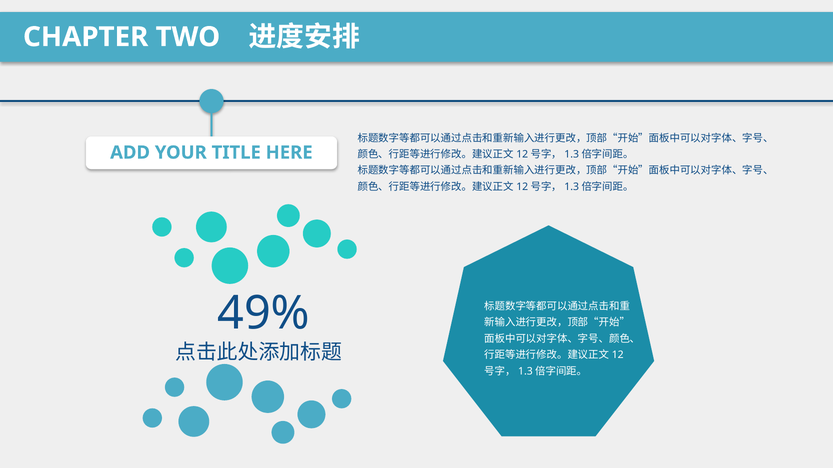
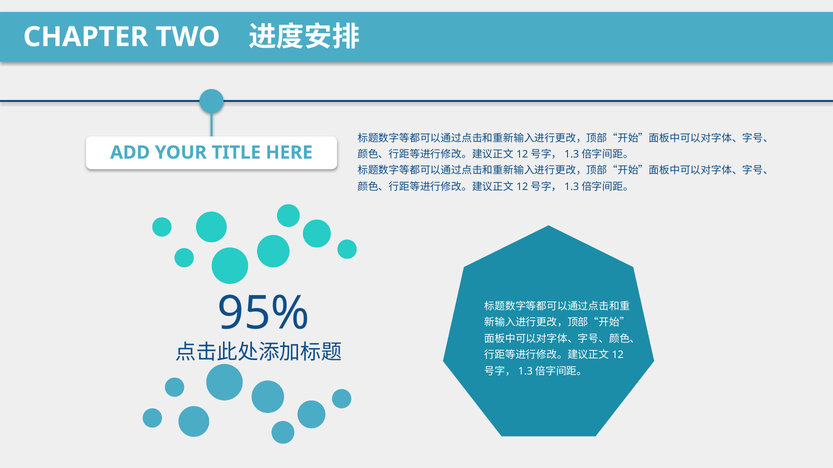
49%: 49% -> 95% (264, 314)
